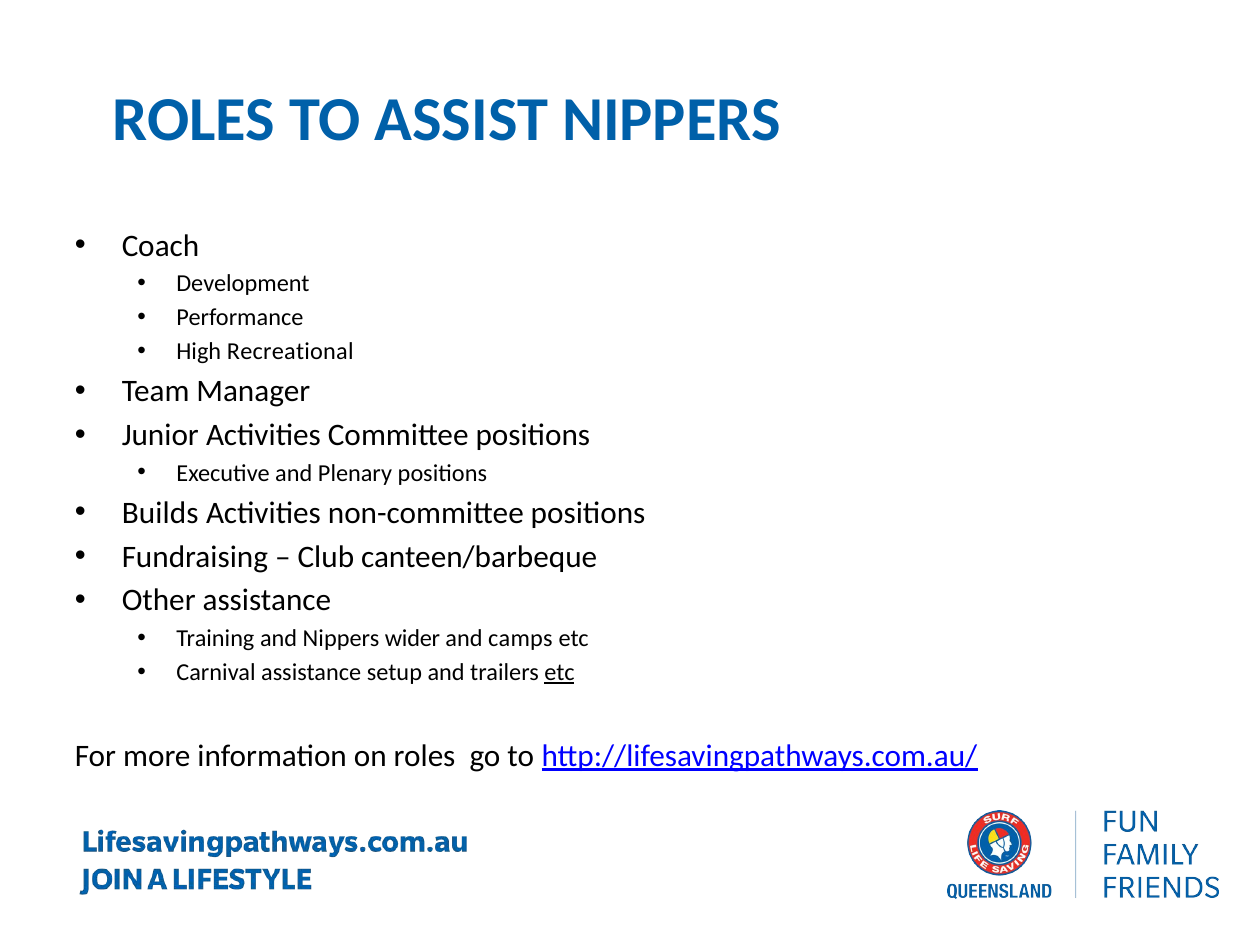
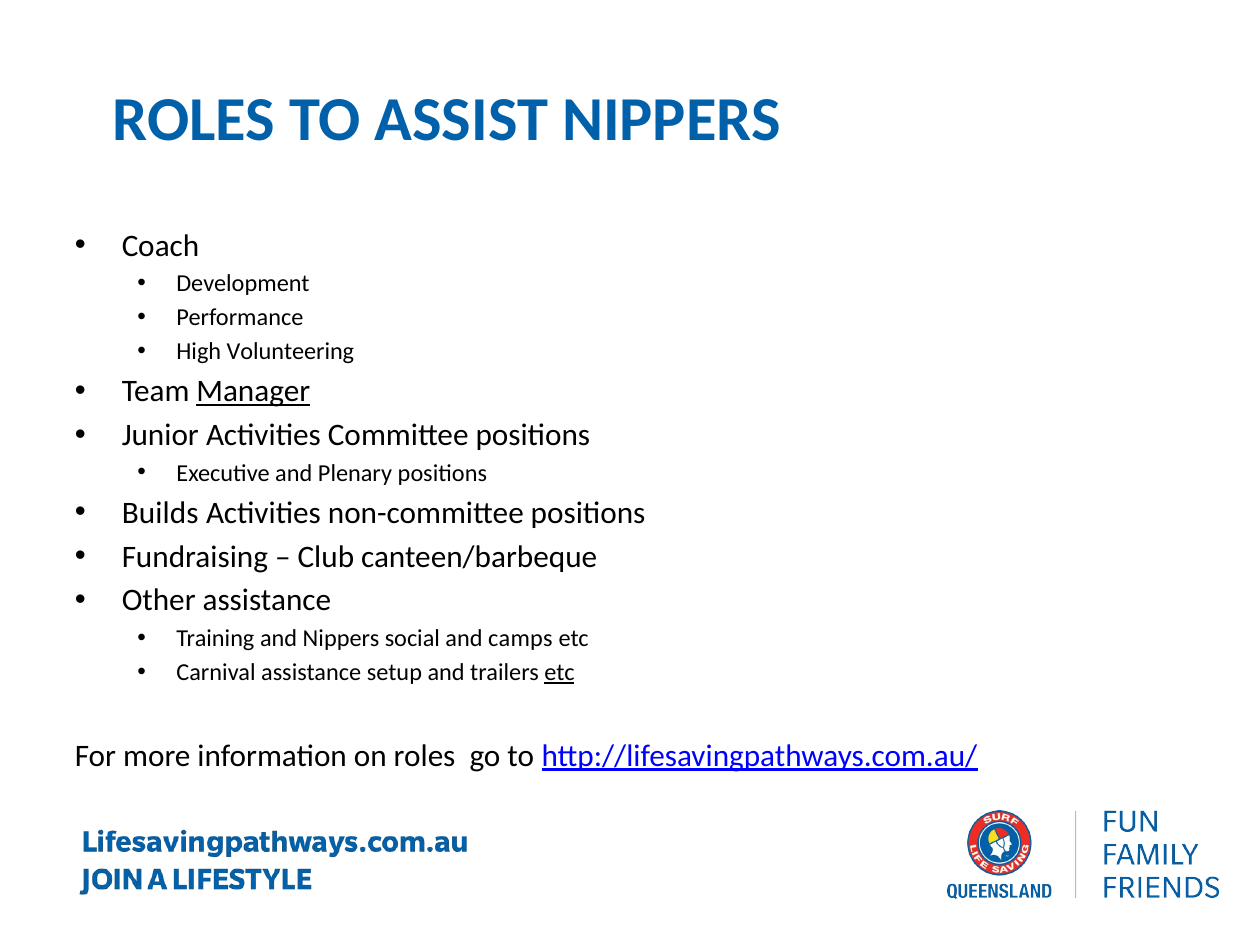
Recreational: Recreational -> Volunteering (290, 351)
Manager underline: none -> present (253, 392)
wider: wider -> social (412, 638)
